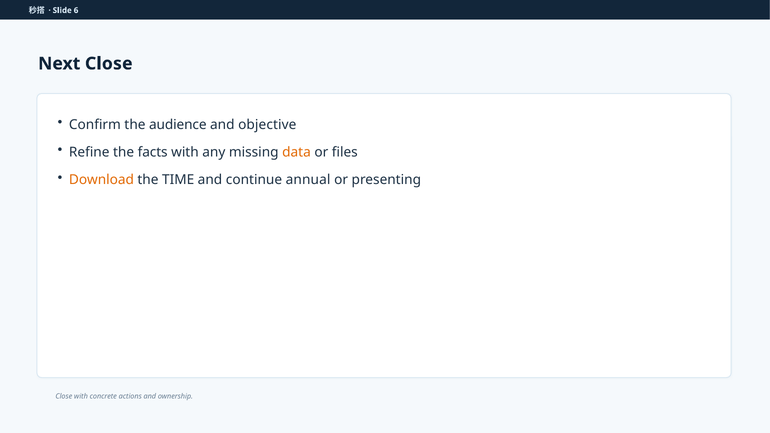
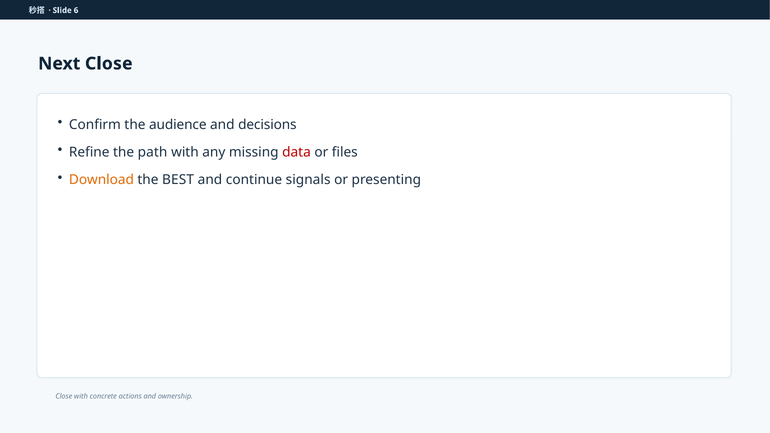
objective: objective -> decisions (267, 125)
facts: facts -> path (153, 152)
data colour: orange -> red (296, 152)
TIME: TIME -> BEST (178, 180)
annual: annual -> signals (308, 180)
